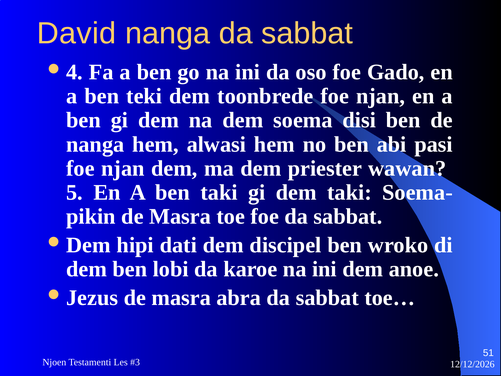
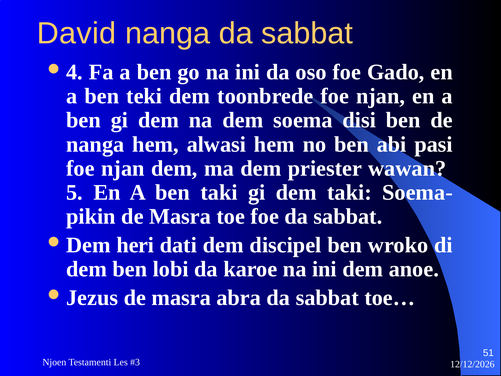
hipi: hipi -> heri (135, 245)
